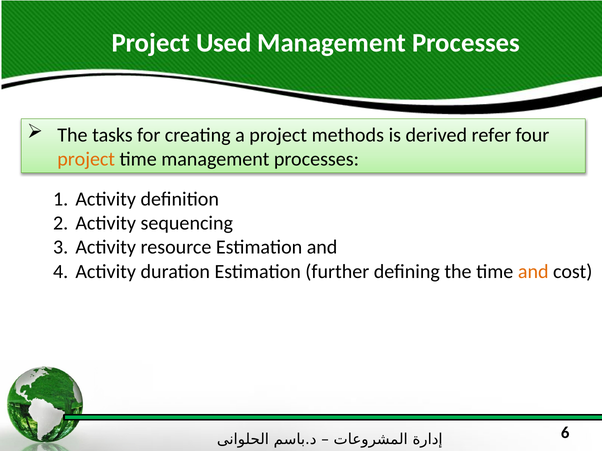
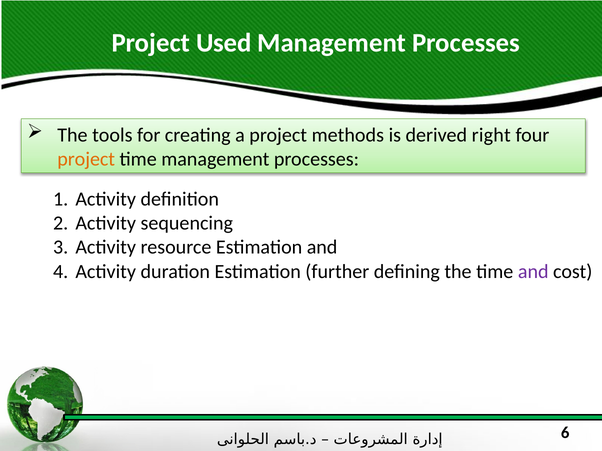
tasks: tasks -> tools (112, 135)
refer: refer -> right (491, 135)
and colour: orange -> purple (533, 272)
